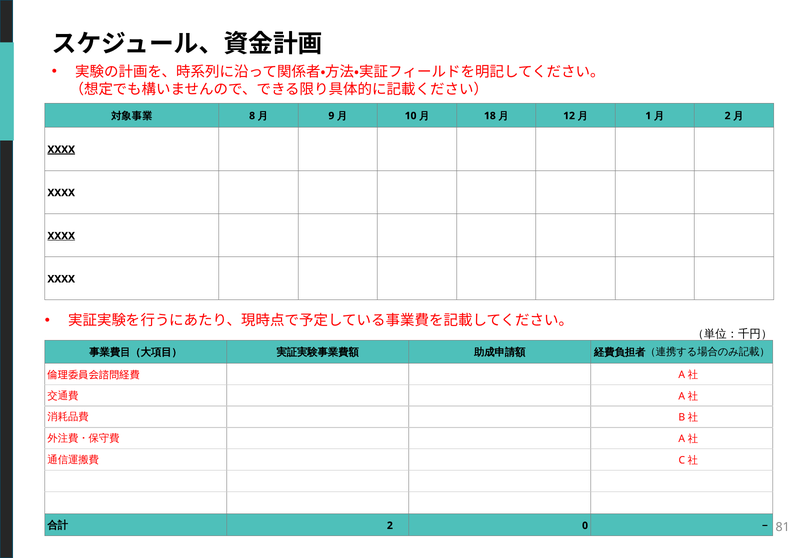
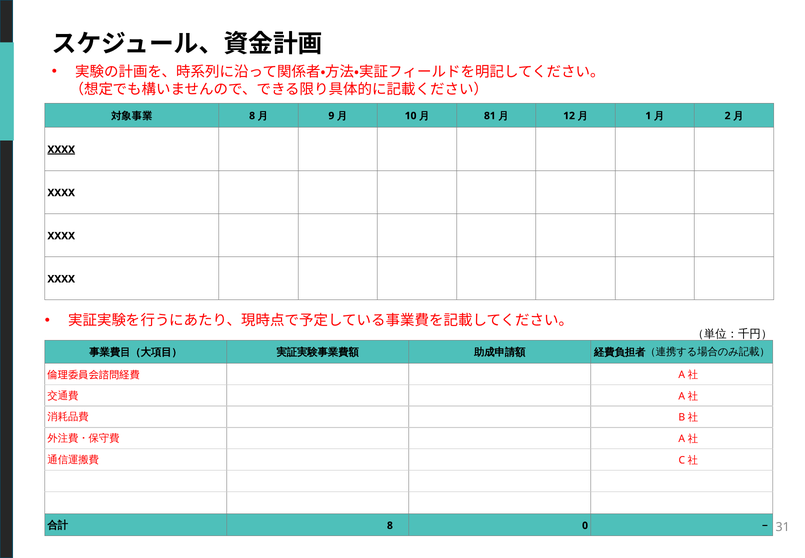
18: 18 -> 81 (490, 116)
XXXX underline: present -> none (61, 236)
2: 2 -> 8 (390, 525)
81: 81 -> 31 (783, 527)
